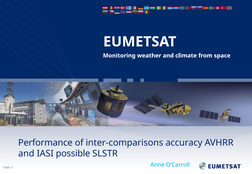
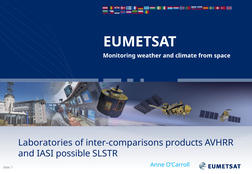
Performance: Performance -> Laboratories (45, 143)
accuracy: accuracy -> products (184, 143)
